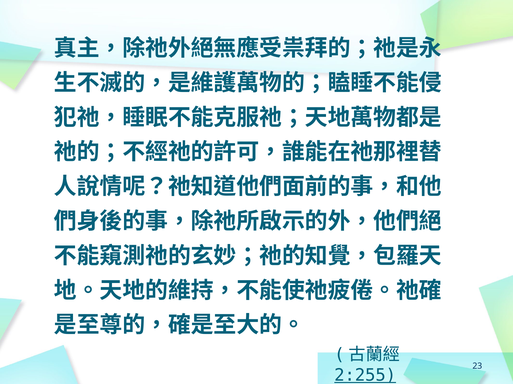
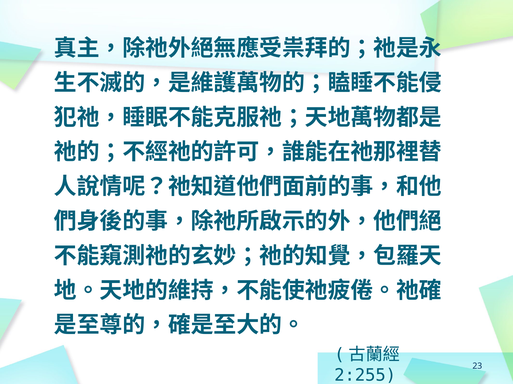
2:255 underline: present -> none (365, 376)
